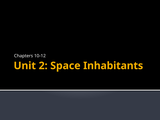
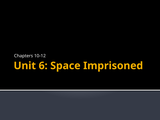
2: 2 -> 6 (43, 66)
Inhabitants: Inhabitants -> Imprisoned (113, 66)
